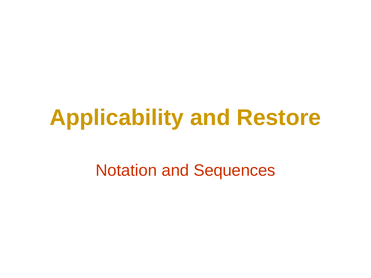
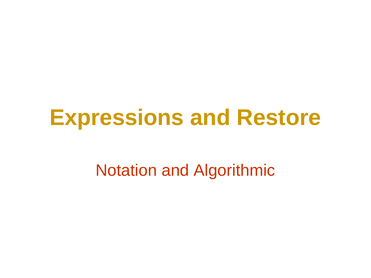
Applicability: Applicability -> Expressions (117, 118)
Sequences: Sequences -> Algorithmic (234, 171)
